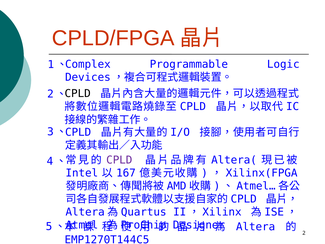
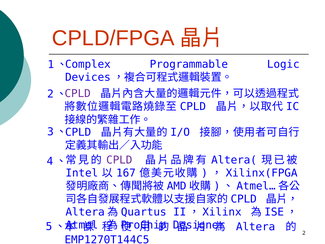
CPLD colour: black -> purple (78, 94)
